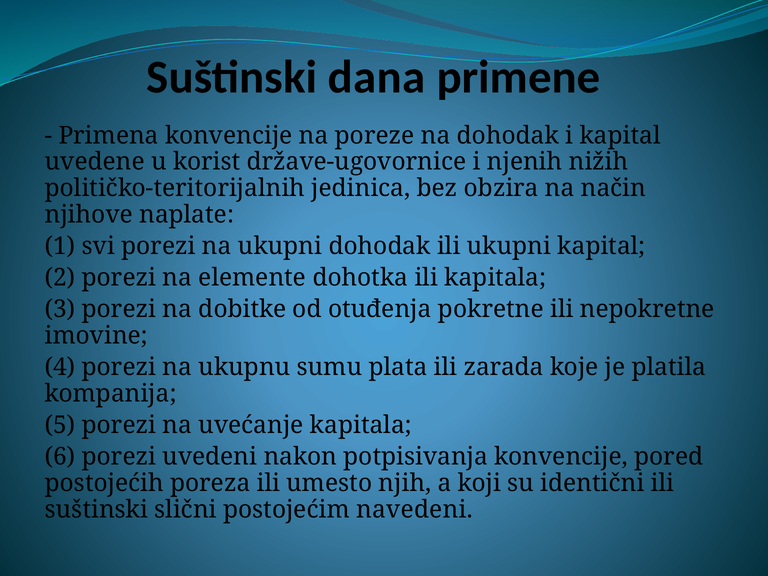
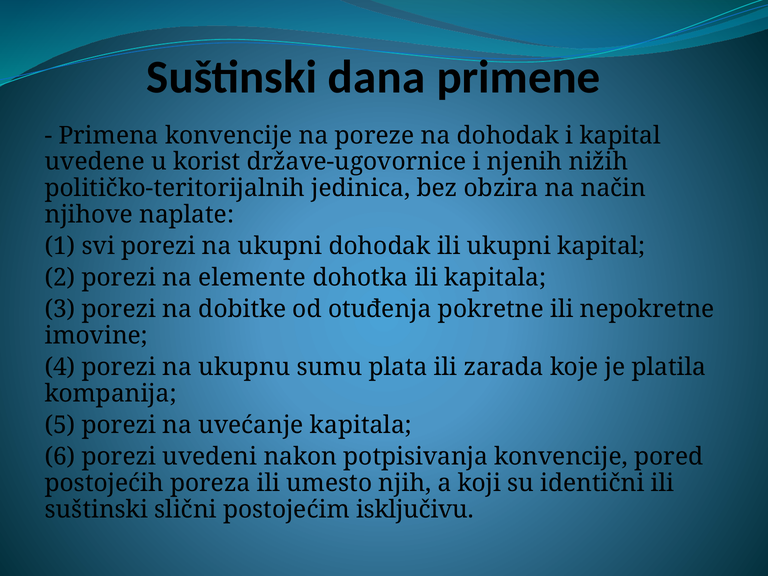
navedeni: navedeni -> isključivu (415, 509)
